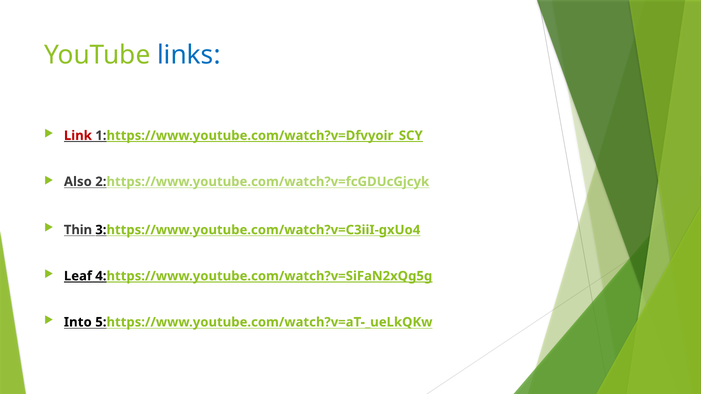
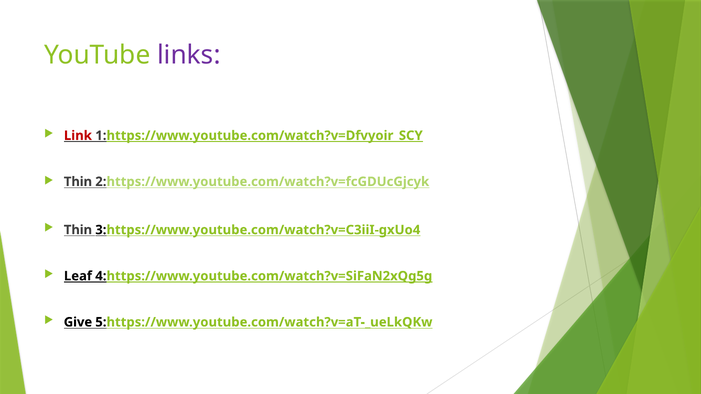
links colour: blue -> purple (189, 55)
Also: Also -> Thin (78, 182)
Into: Into -> Give (78, 322)
